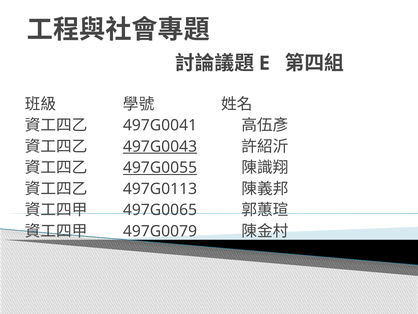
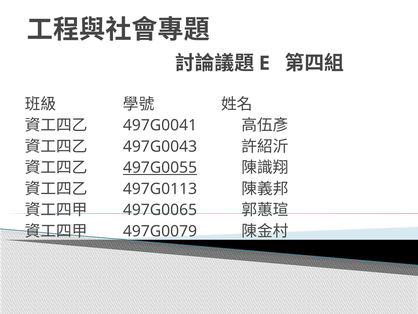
497G0043 underline: present -> none (160, 146)
